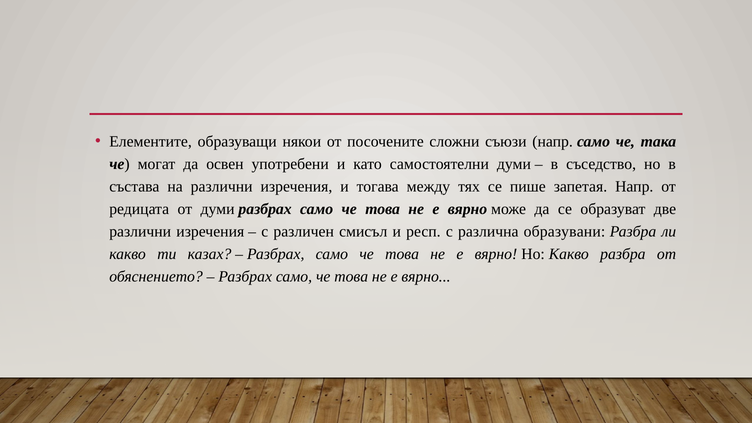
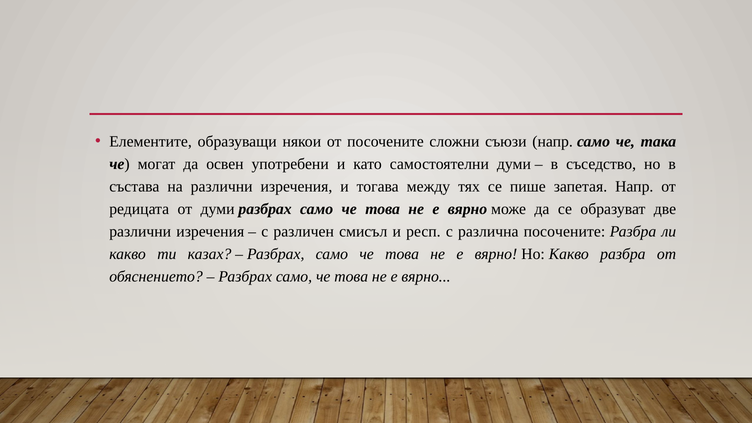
различна образувани: образувани -> посочените (565, 232)
